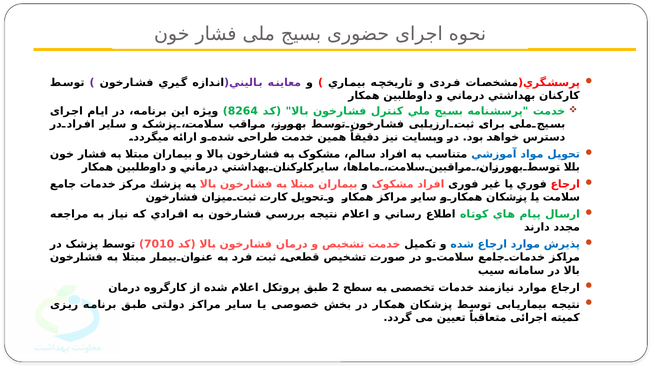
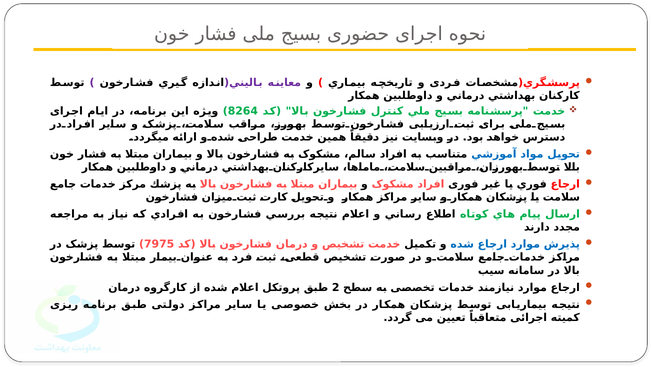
7010: 7010 -> 7975 (159, 244)
